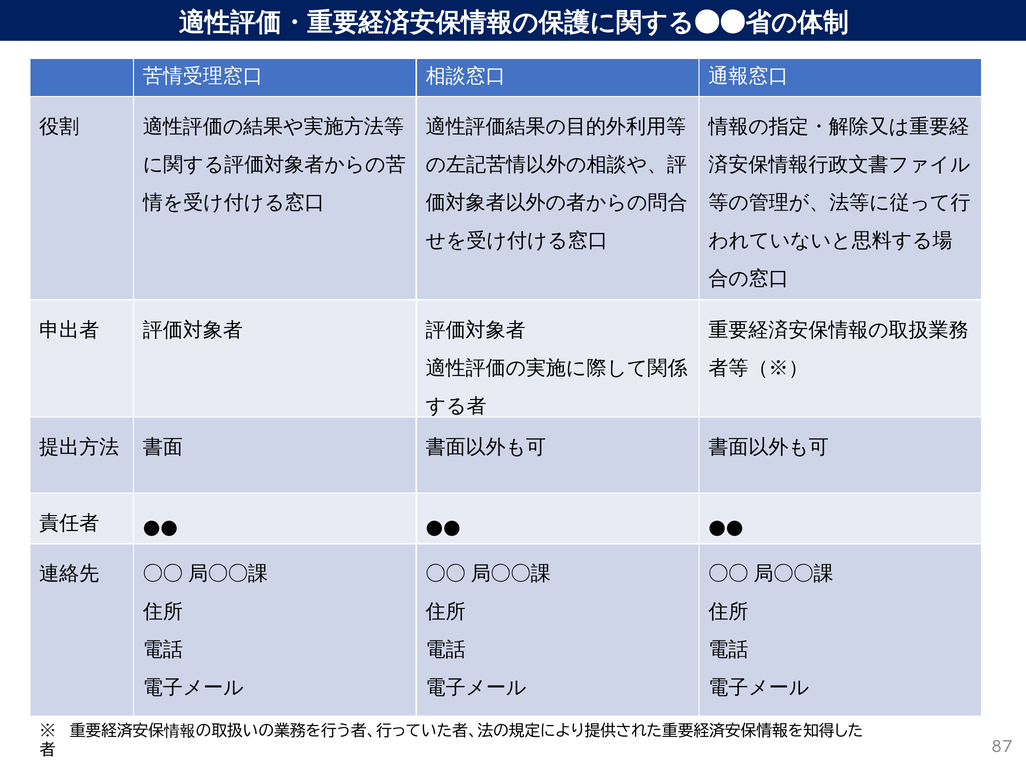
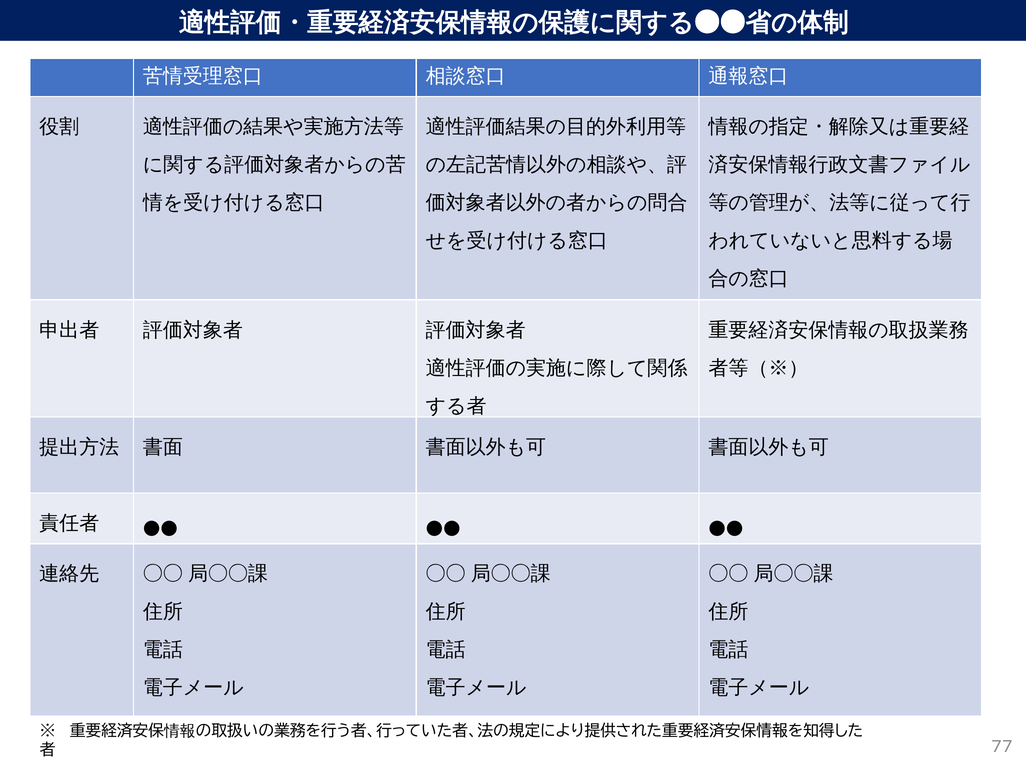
87: 87 -> 77 (1002, 746)
